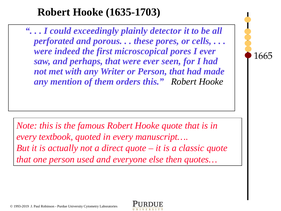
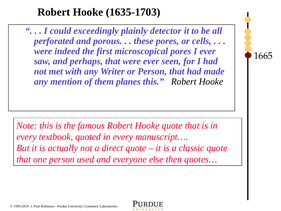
orders: orders -> planes (128, 81)
